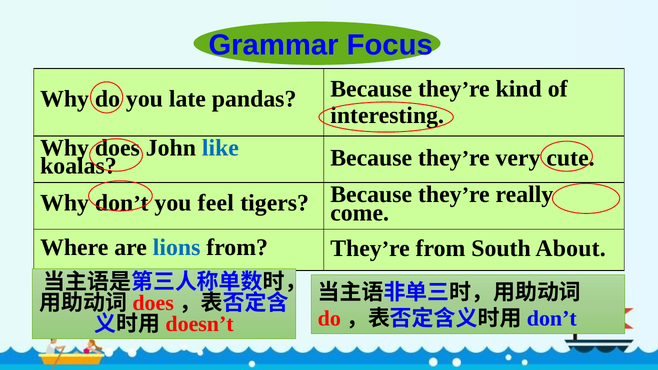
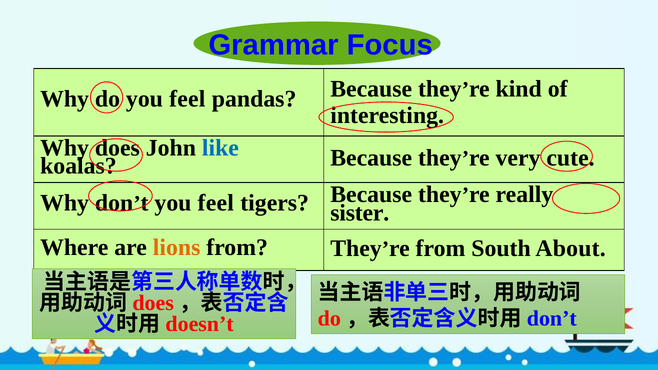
do you late: late -> feel (187, 99)
come: come -> sister (360, 213)
lions colour: blue -> orange (177, 248)
